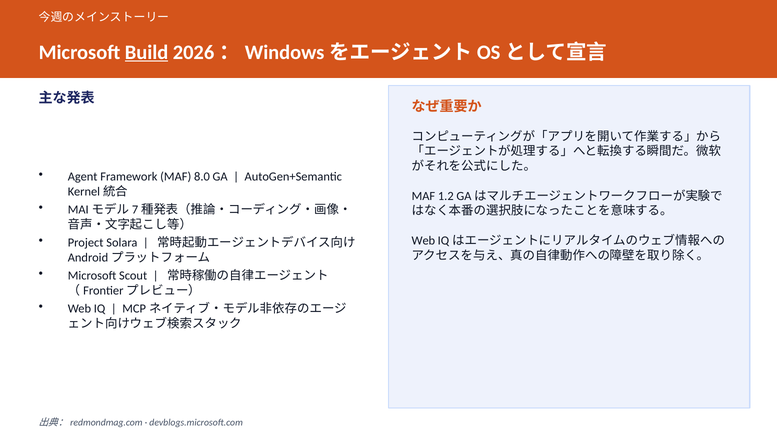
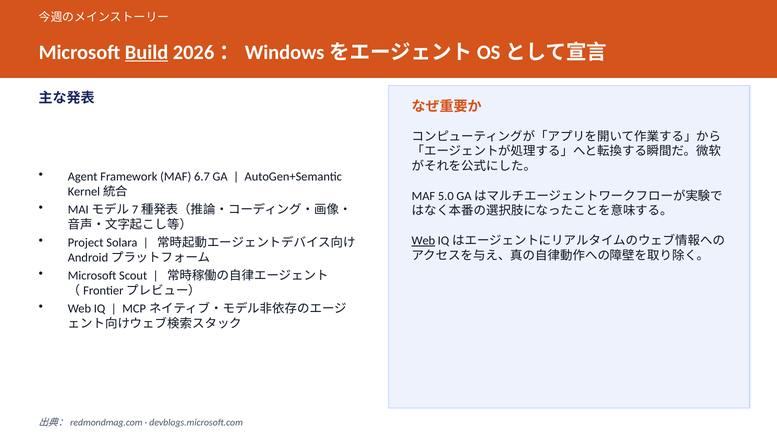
8.0: 8.0 -> 6.7 (202, 177)
1.2: 1.2 -> 5.0 (446, 196)
Web underline: none -> present (423, 241)
